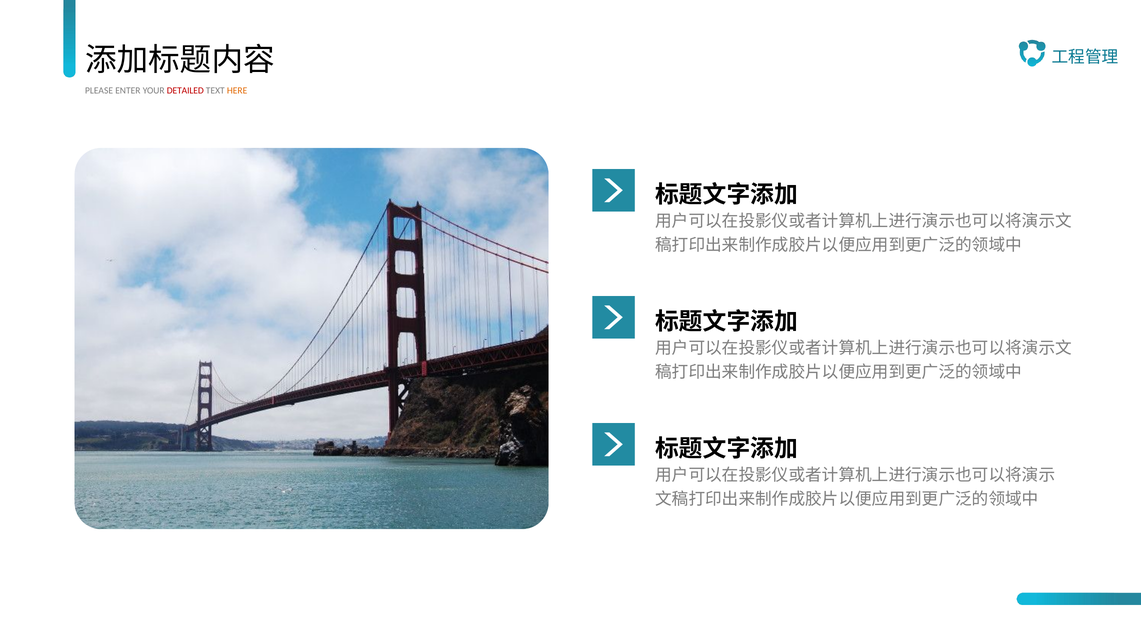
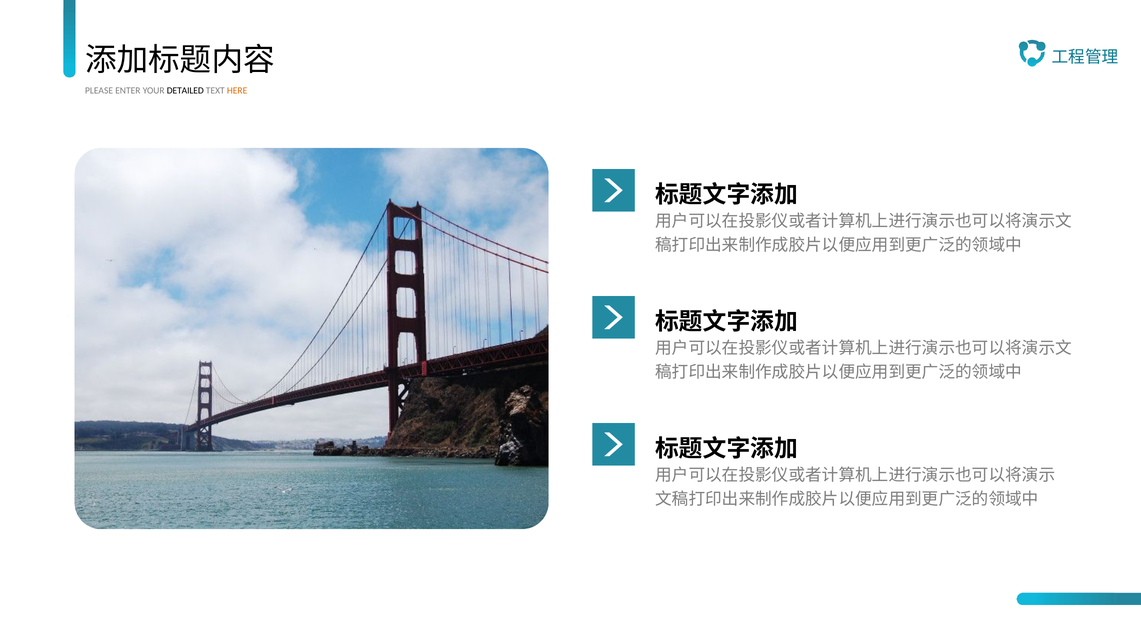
DETAILED colour: red -> black (185, 91)
